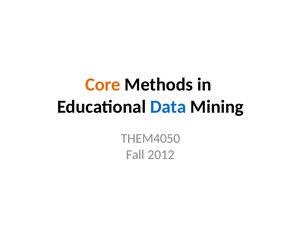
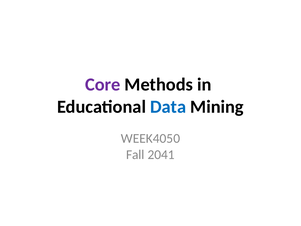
Core colour: orange -> purple (103, 85)
THEM4050: THEM4050 -> WEEK4050 (150, 138)
2012: 2012 -> 2041 (161, 154)
